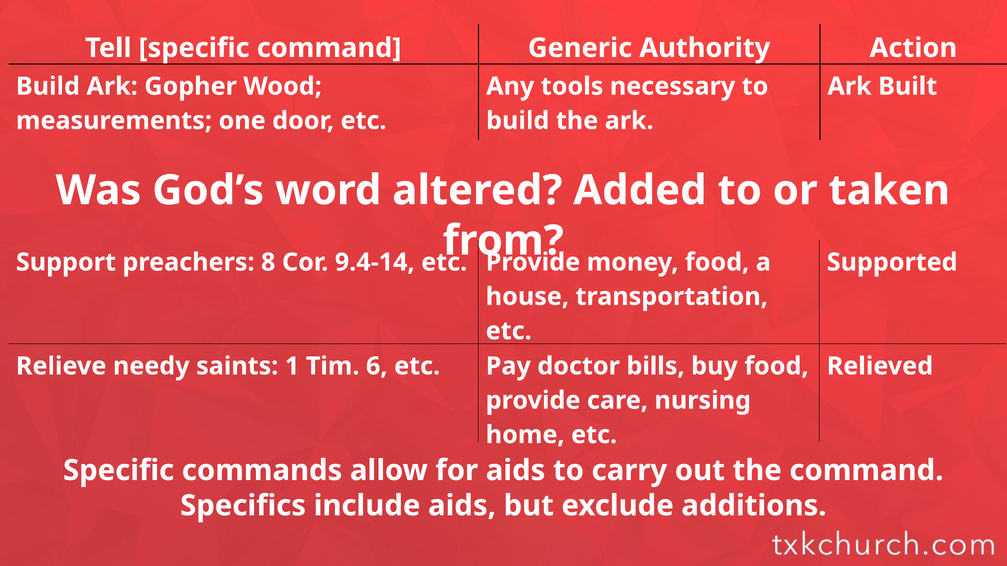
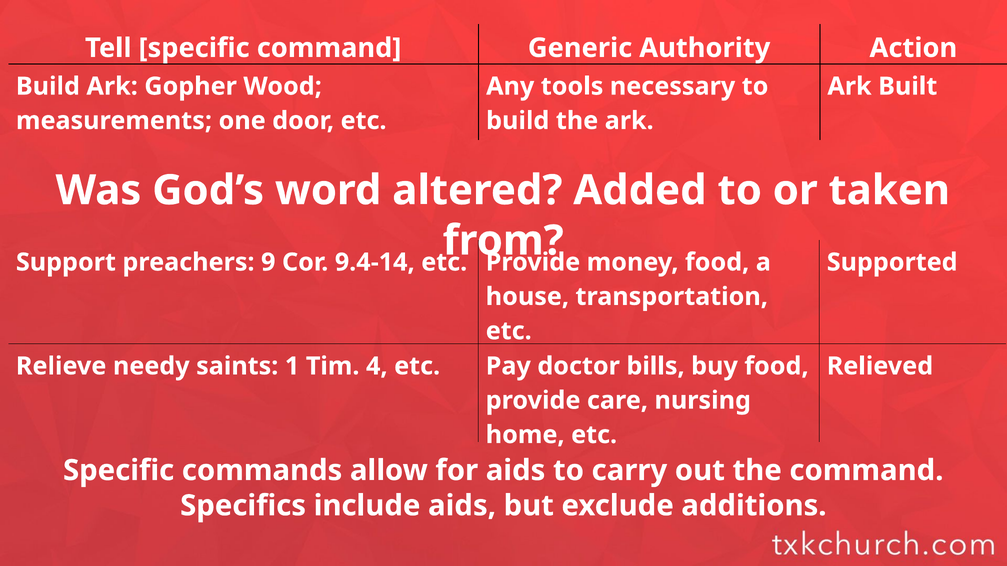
8: 8 -> 9 (268, 262)
6: 6 -> 4 (377, 366)
